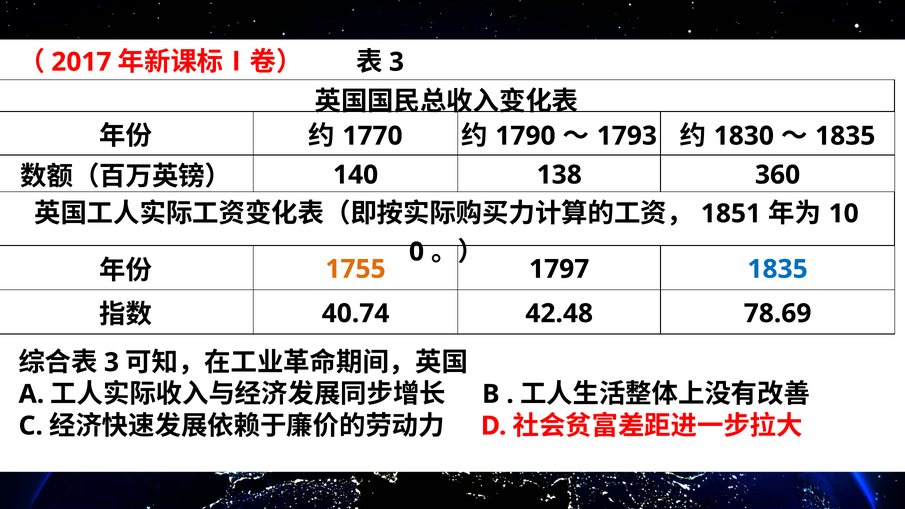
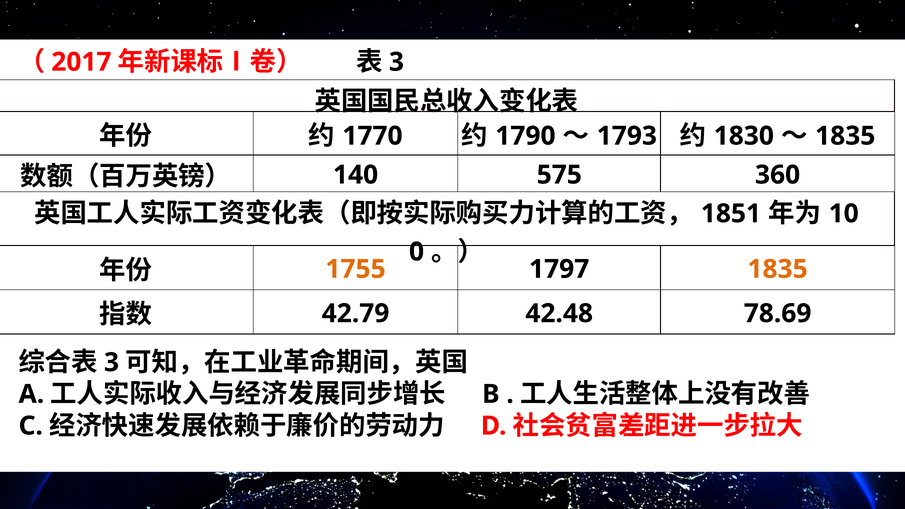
138: 138 -> 575 (559, 175)
1835 colour: blue -> orange (778, 269)
40.74: 40.74 -> 42.79 (356, 313)
